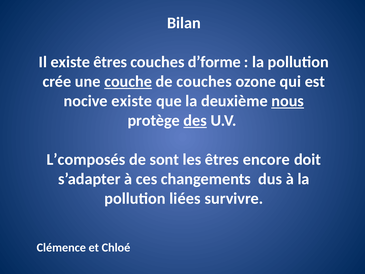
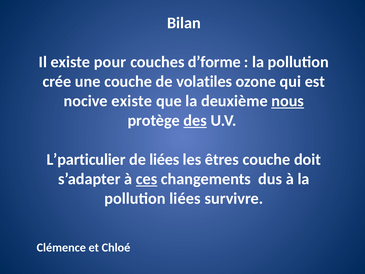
existe êtres: êtres -> pour (110, 62)
couche underline: present -> none (128, 81)
de couches: couches -> volatiles (204, 81)
L’composés: L’composés -> L’particulier (86, 159)
de sont: sont -> liées (164, 159)
êtres encore: encore -> couche (266, 159)
ces underline: none -> present (147, 179)
